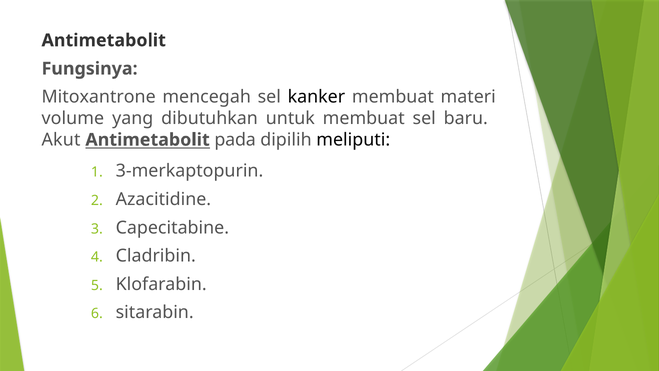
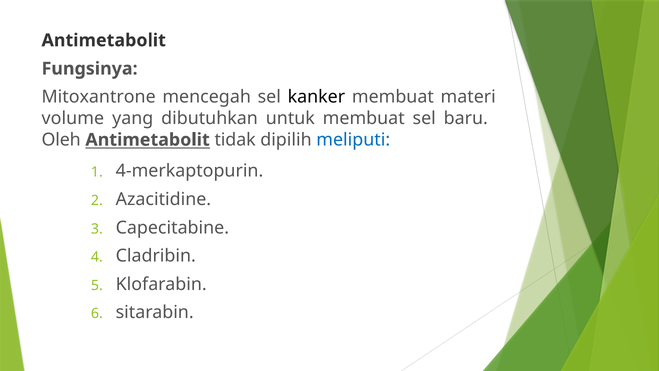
Akut: Akut -> Oleh (61, 140)
pada: pada -> tidak (235, 140)
meliputi colour: black -> blue (353, 140)
3-merkaptopurin: 3-merkaptopurin -> 4-merkaptopurin (189, 171)
